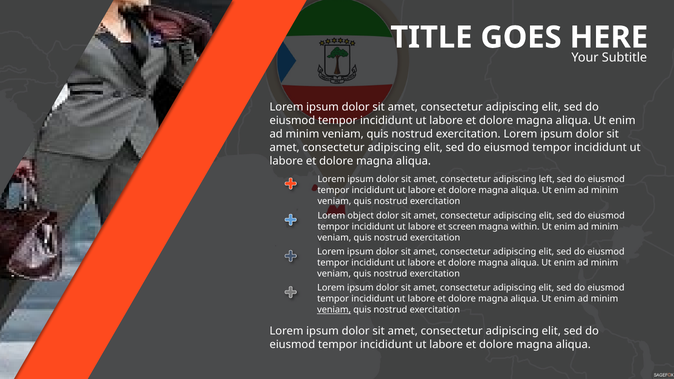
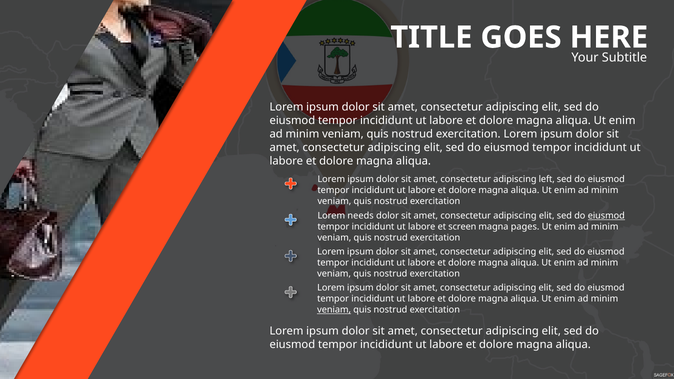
object: object -> needs (361, 216)
eiusmod underline: none -> present (606, 216)
within: within -> pages (525, 227)
